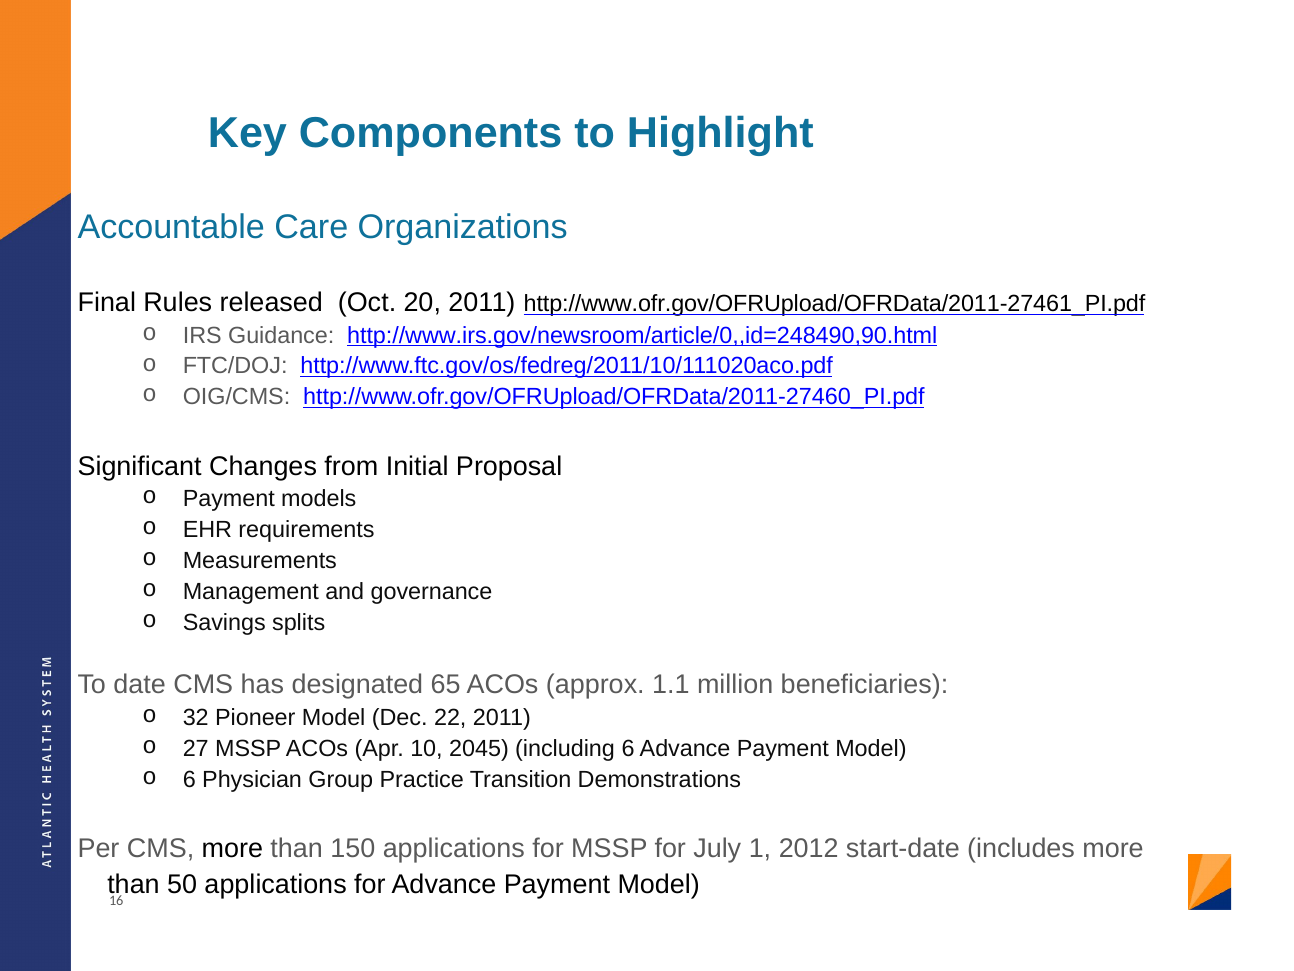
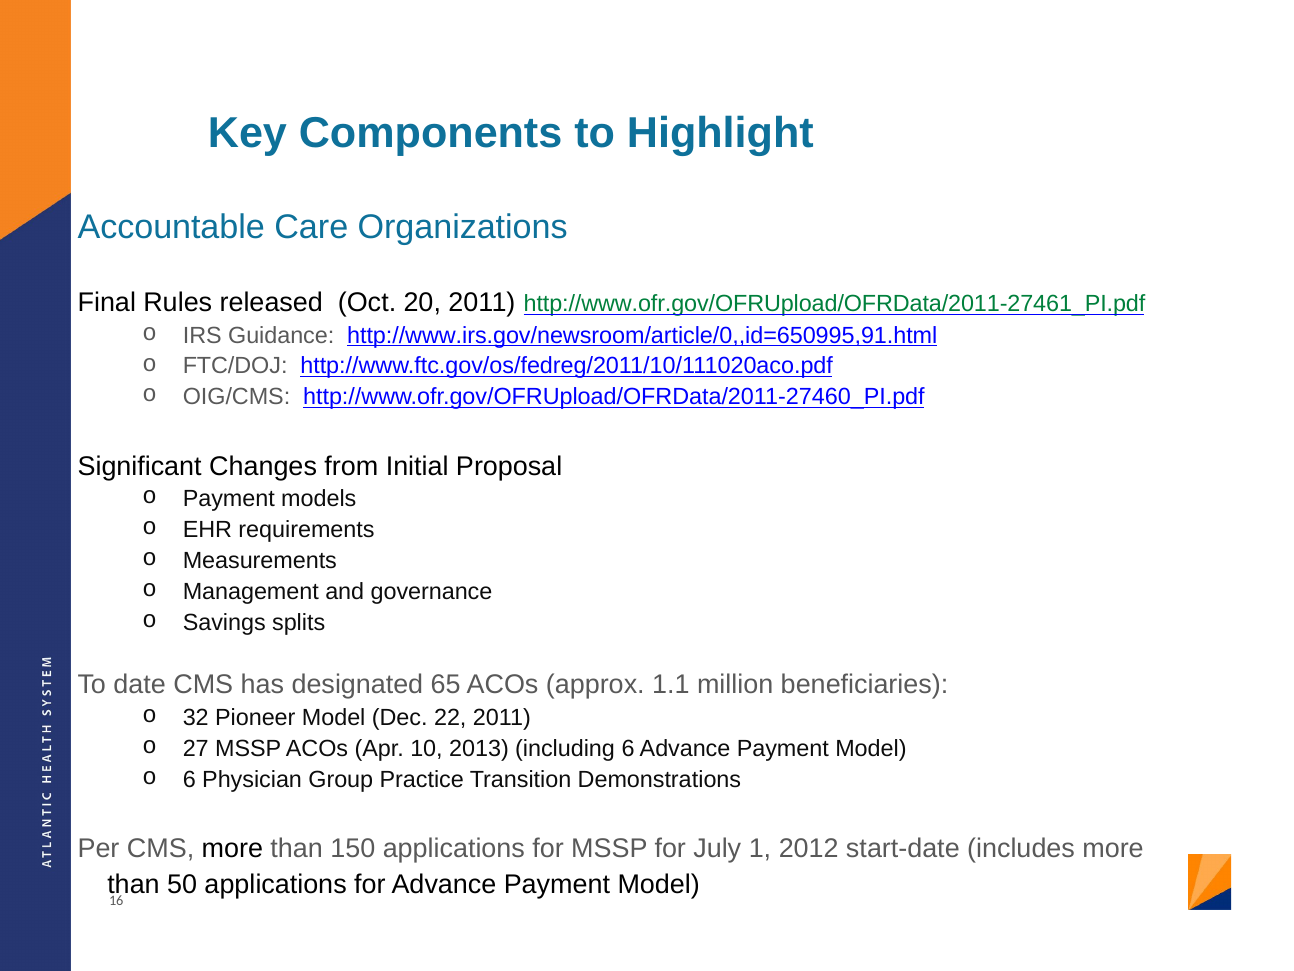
http://www.ofr.gov/OFRUpload/OFRData/2011-27461_PI.pdf colour: black -> green (834, 304)
http://www.irs.gov/newsroom/article/0,,id=248490,90.html: http://www.irs.gov/newsroom/article/0,,id=248490,90.html -> http://www.irs.gov/newsroom/article/0,,id=650995,91.html (642, 335)
2045: 2045 -> 2013 (479, 748)
